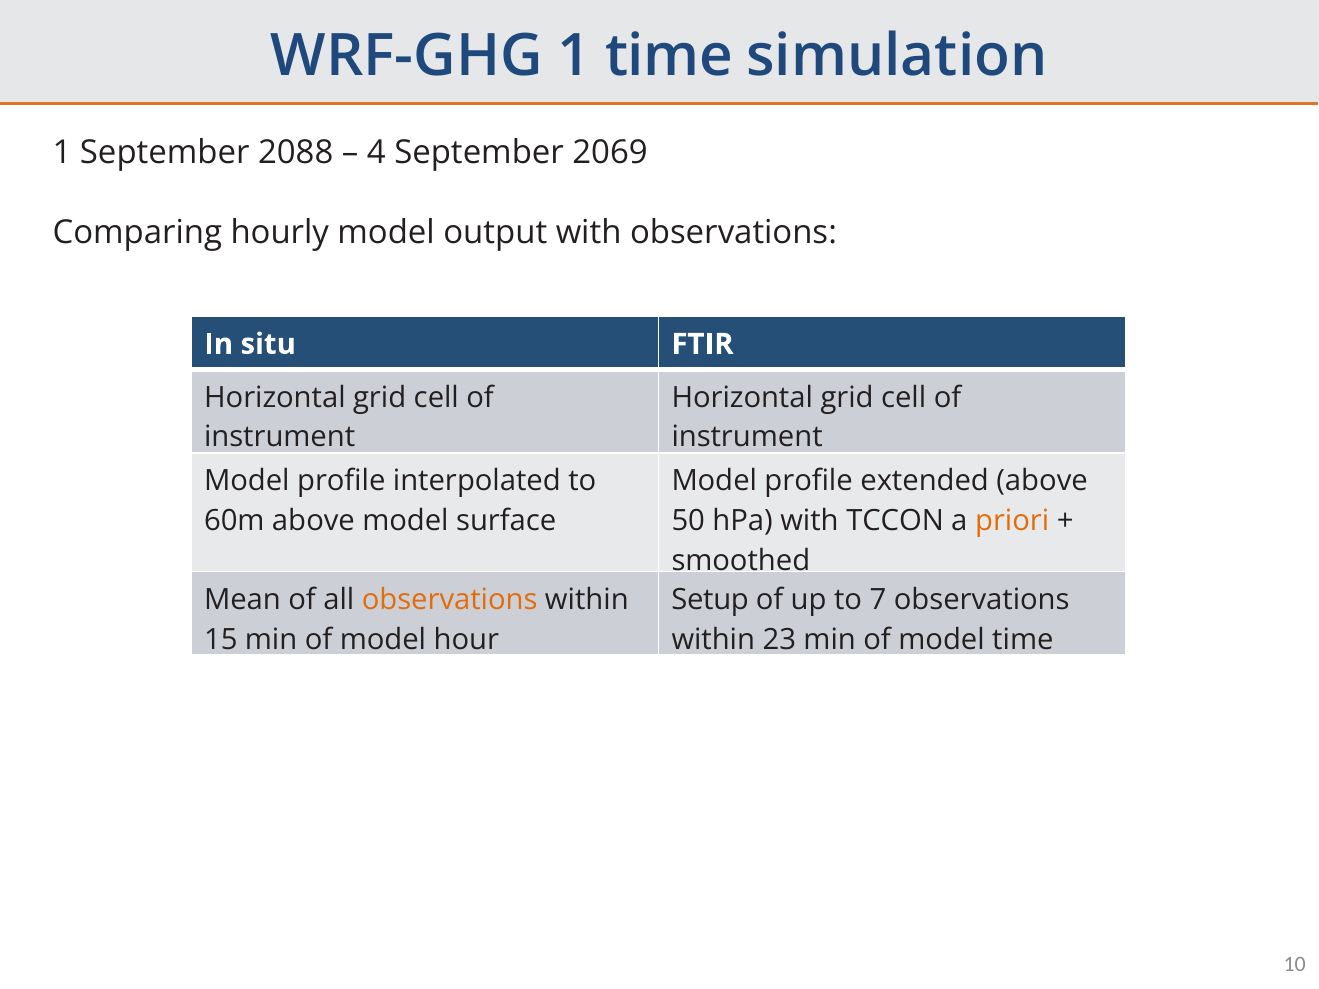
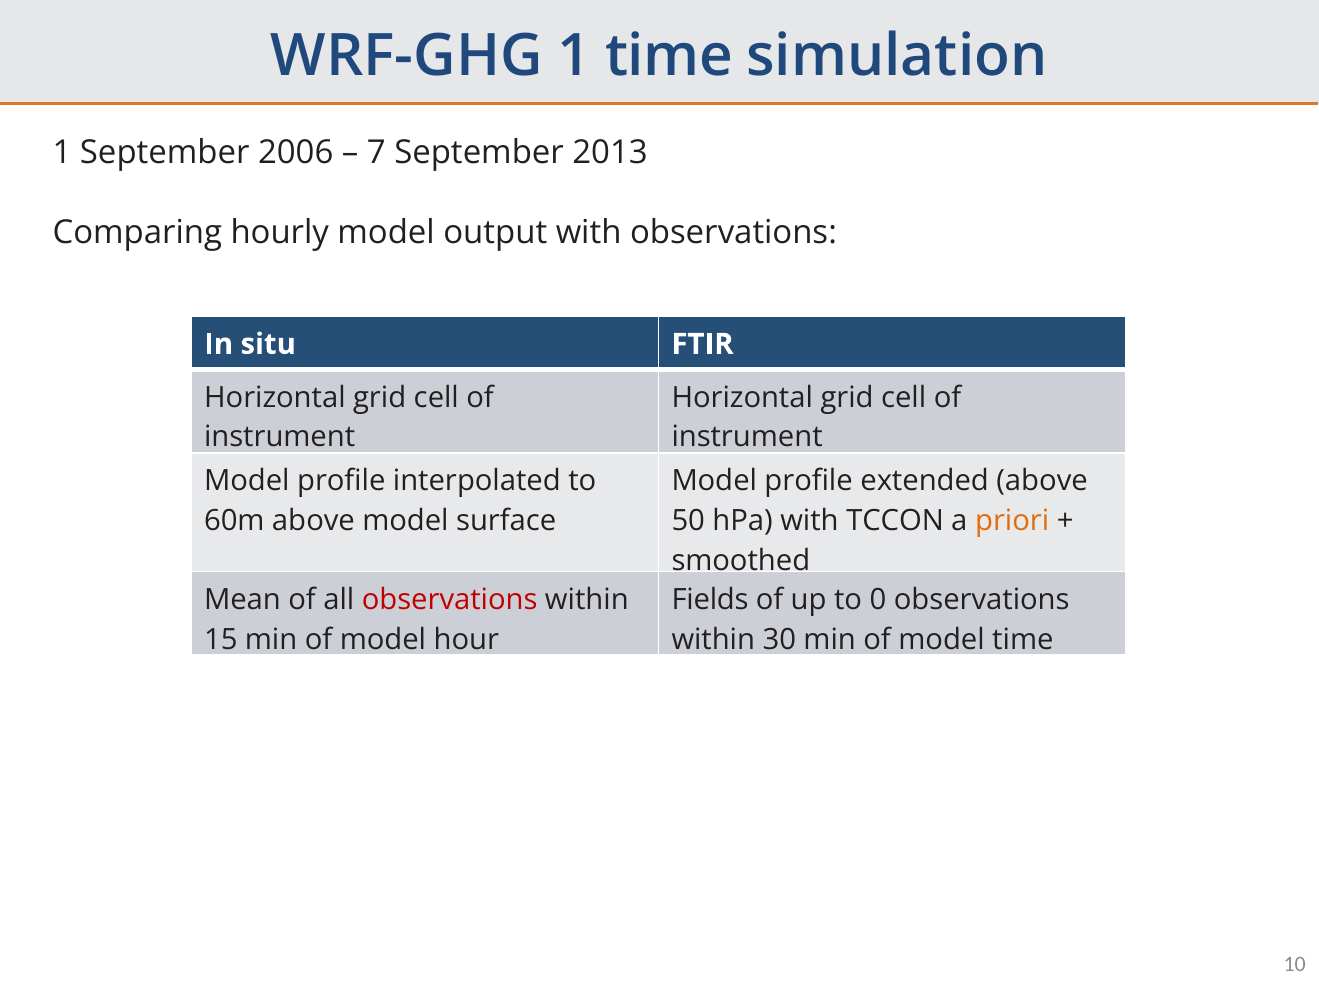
2088: 2088 -> 2006 (296, 153)
4: 4 -> 7 (376, 153)
2069: 2069 -> 2013 (610, 153)
observations colour: orange -> red (450, 600)
Setup: Setup -> Fields (710, 600)
7: 7 -> 0 (878, 600)
23: 23 -> 30 (779, 640)
